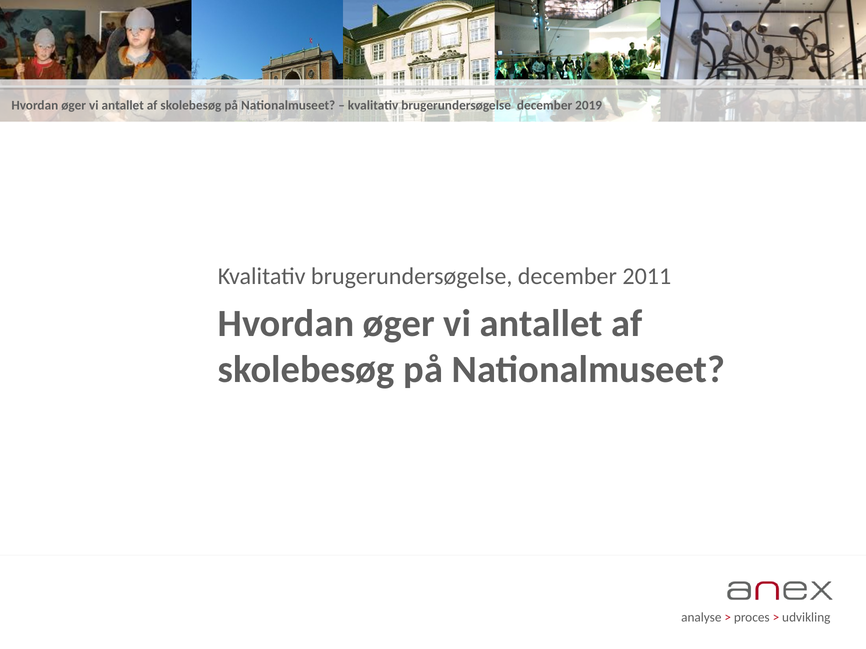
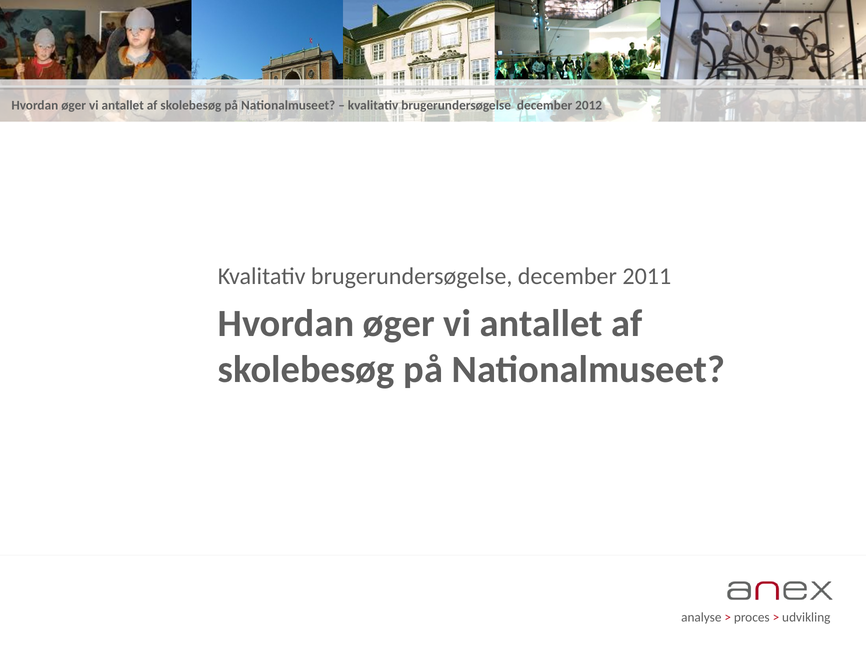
2019: 2019 -> 2012 (589, 106)
